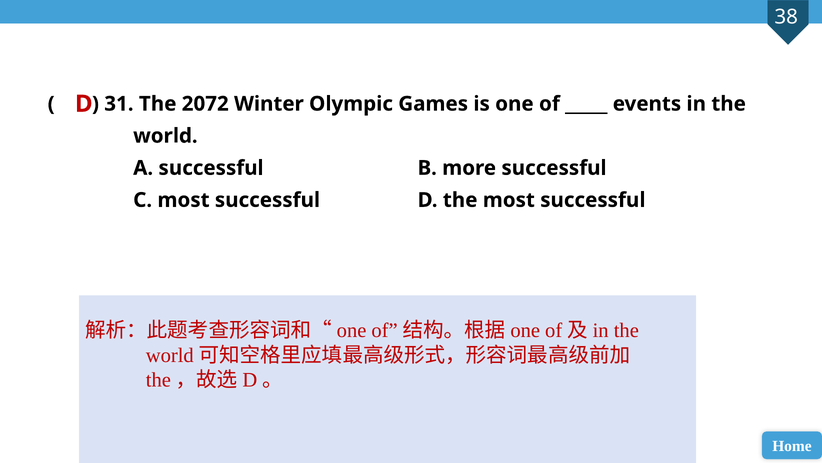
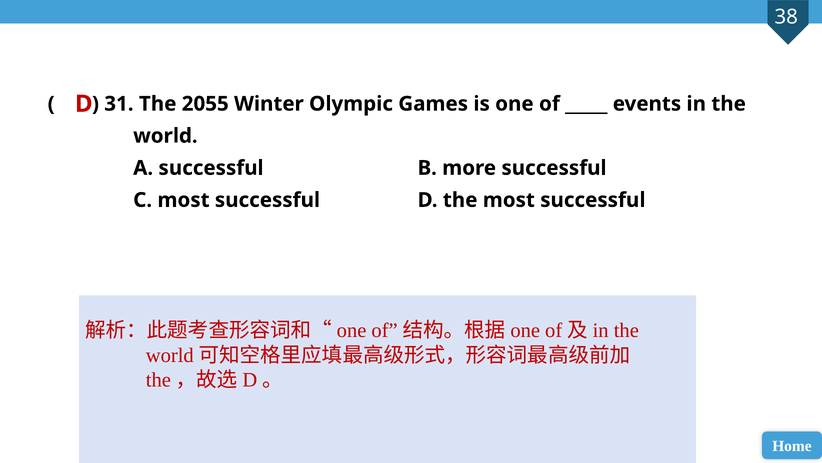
2072: 2072 -> 2055 (205, 104)
